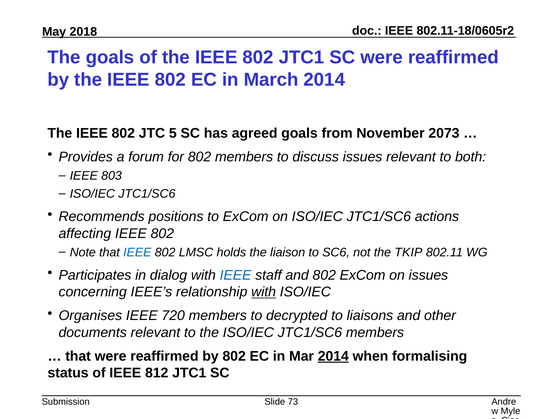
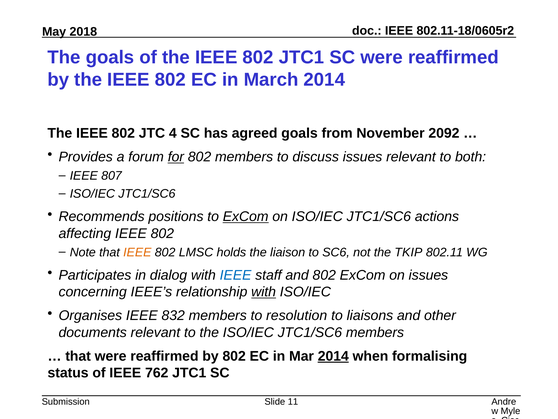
5: 5 -> 4 (173, 133)
2073: 2073 -> 2092 (444, 133)
for underline: none -> present (176, 157)
803: 803 -> 807 (112, 176)
ExCom underline: none -> present (246, 216)
IEEE colour: blue -> orange (137, 252)
720: 720 -> 832 (173, 315)
decrypted: decrypted -> resolution (297, 315)
812: 812 -> 762 (157, 373)
73: 73 -> 11 (293, 401)
